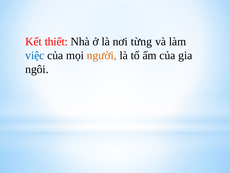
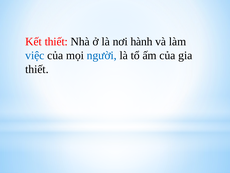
từng: từng -> hành (142, 41)
người colour: orange -> blue (102, 55)
ngôi: ngôi -> thiết (37, 69)
